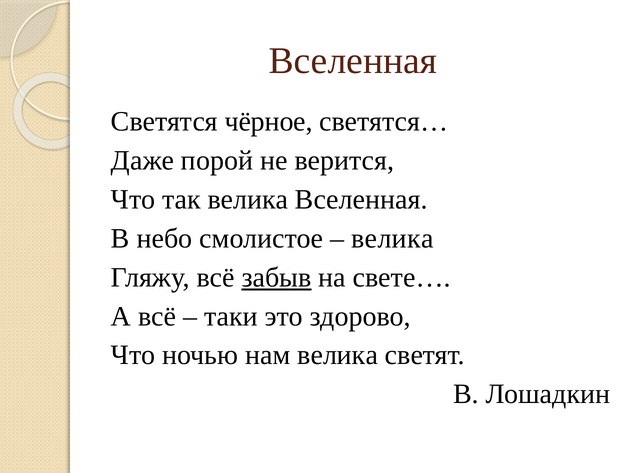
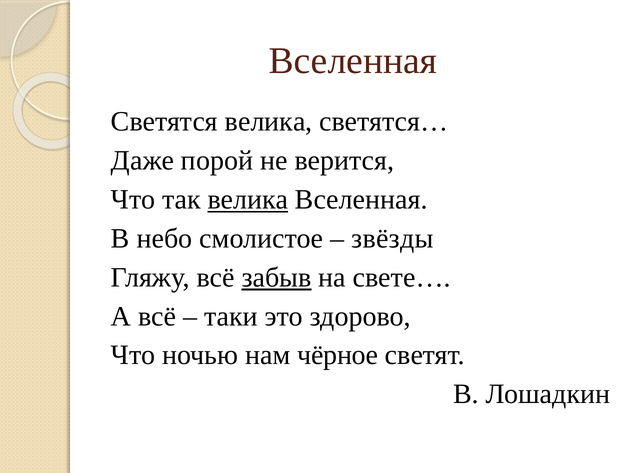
Светятся чёрное: чёрное -> велика (269, 122)
велика underline: none -> present (248, 200)
велика: велика -> звёзды (392, 239)
нам велика: велика -> чёрное (338, 355)
